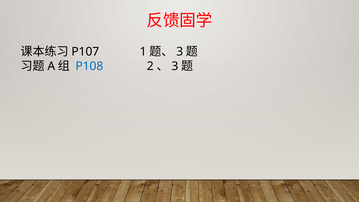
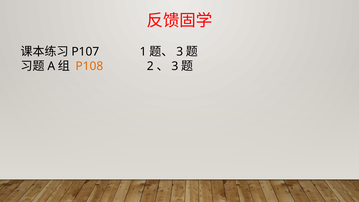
P108 colour: blue -> orange (89, 66)
